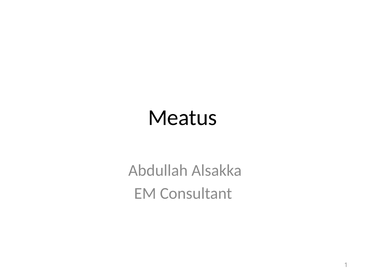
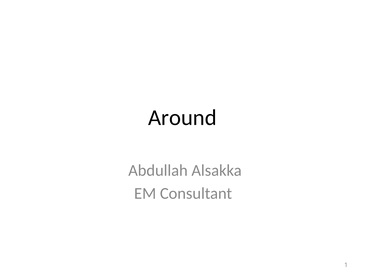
Meatus: Meatus -> Around (182, 118)
